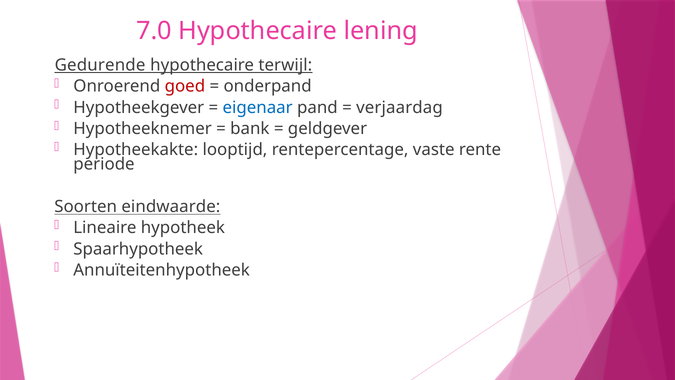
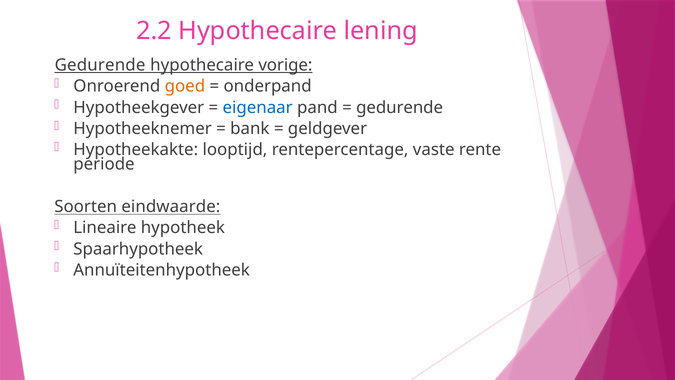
7.0: 7.0 -> 2.2 (154, 31)
terwijl: terwijl -> vorige (285, 65)
goed colour: red -> orange (185, 86)
verjaardag: verjaardag -> gedurende (400, 107)
